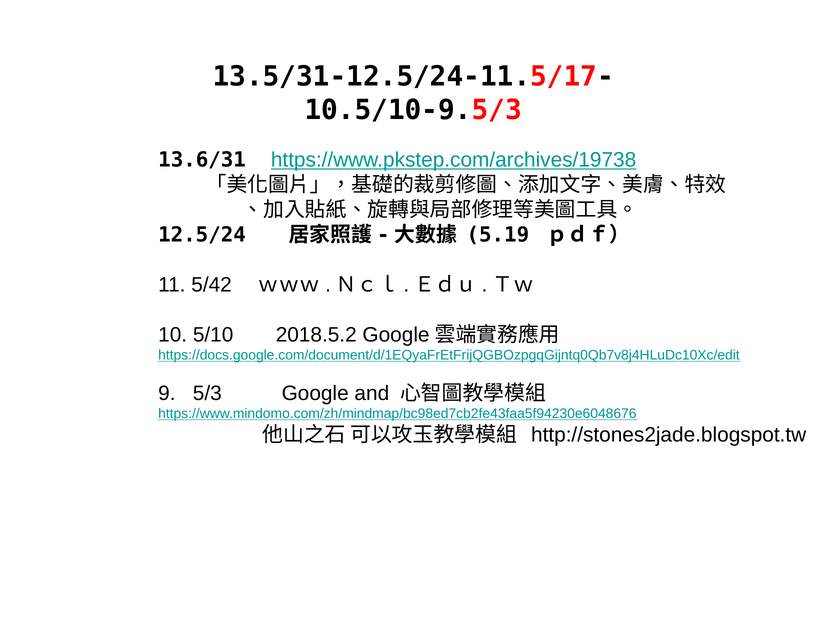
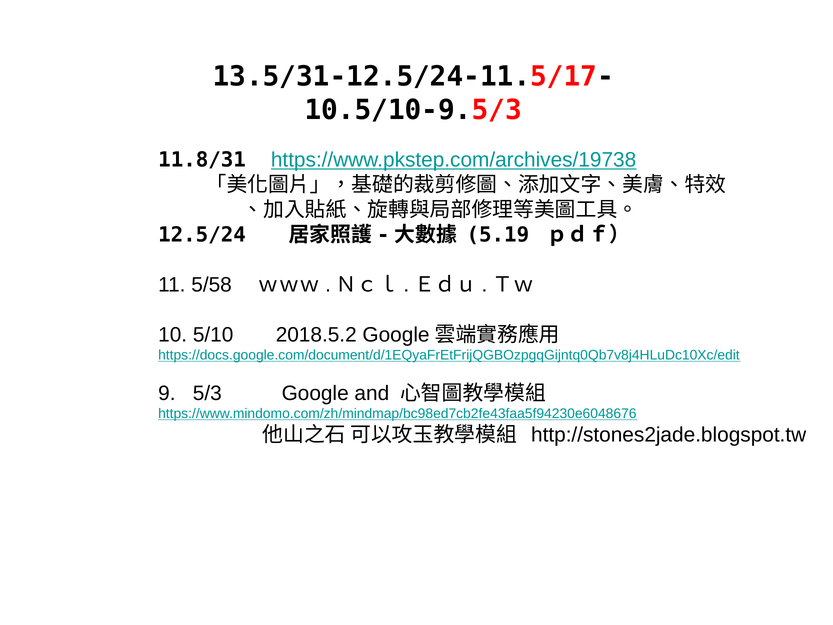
13.6/31: 13.6/31 -> 11.8/31 (202, 160)
5/42: 5/42 -> 5/58 (212, 285)
